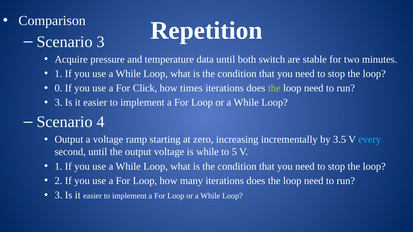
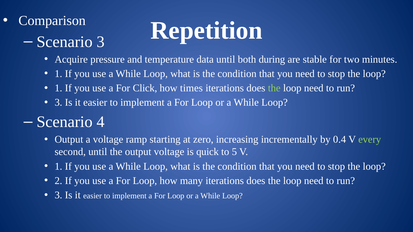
switch: switch -> during (272, 59)
0: 0 -> 1 (58, 88)
3.5: 3.5 -> 0.4 (340, 140)
every colour: light blue -> light green (370, 140)
is while: while -> quick (208, 152)
